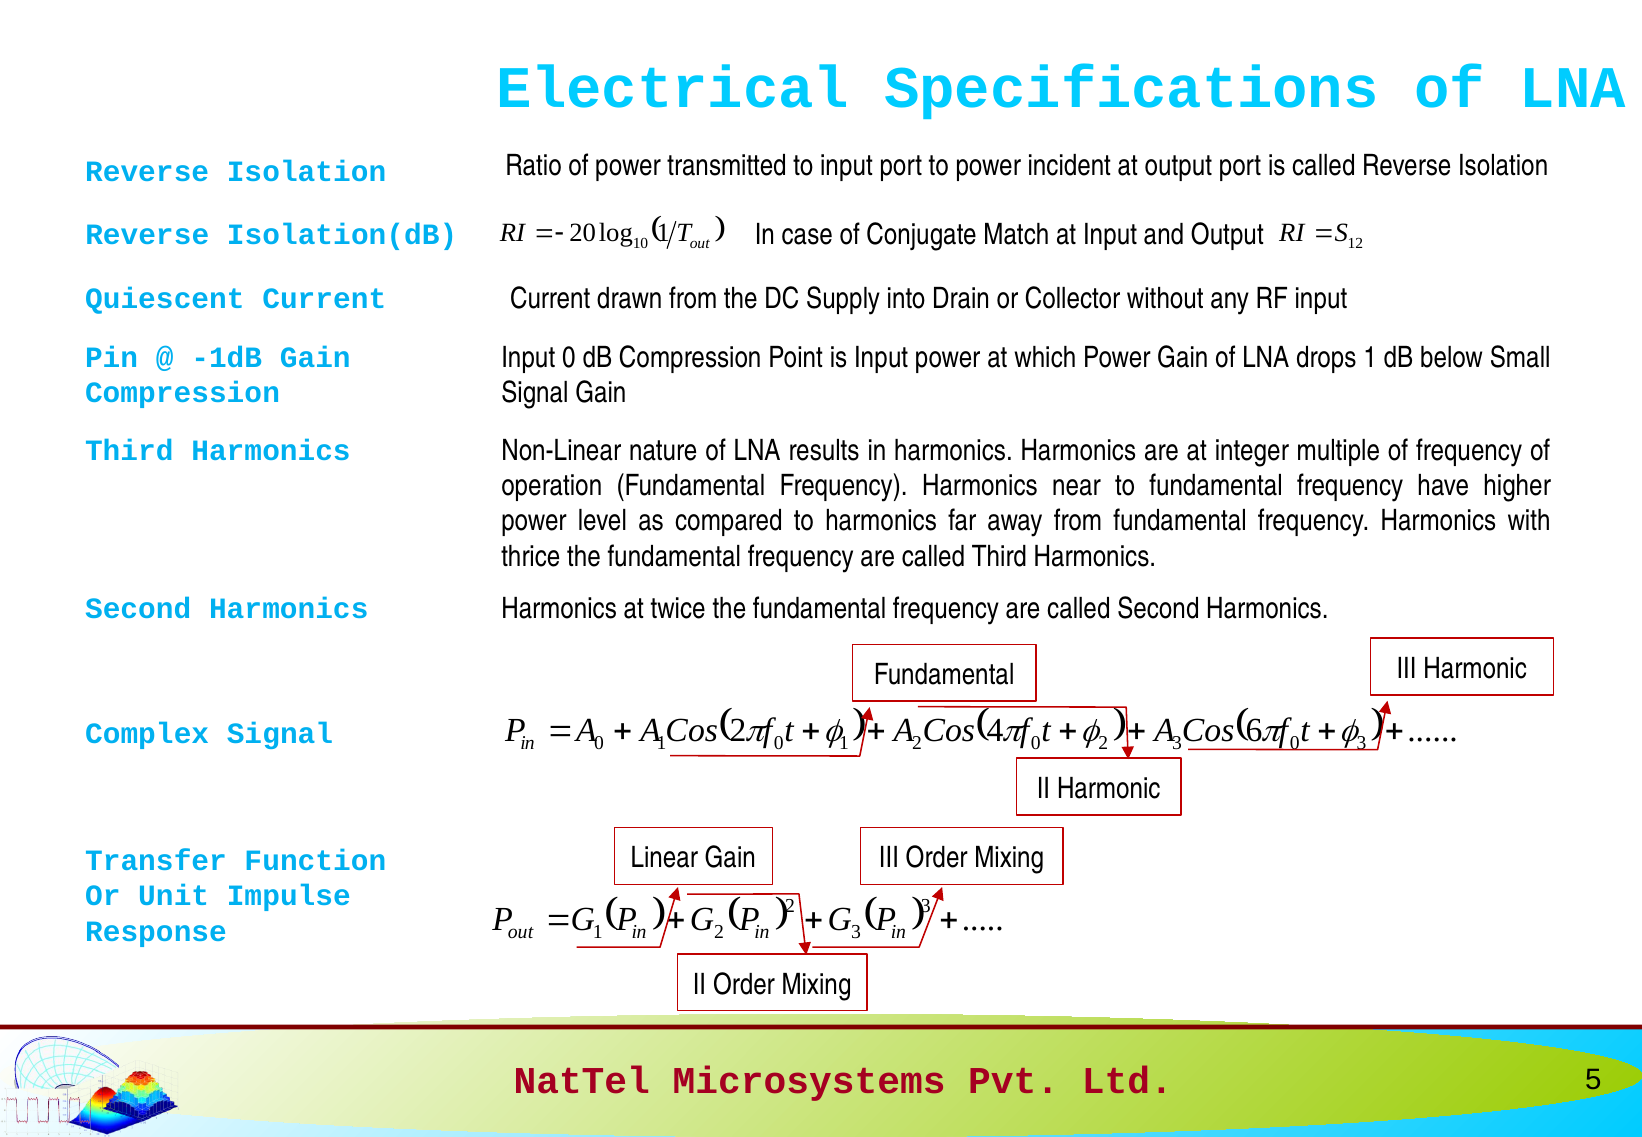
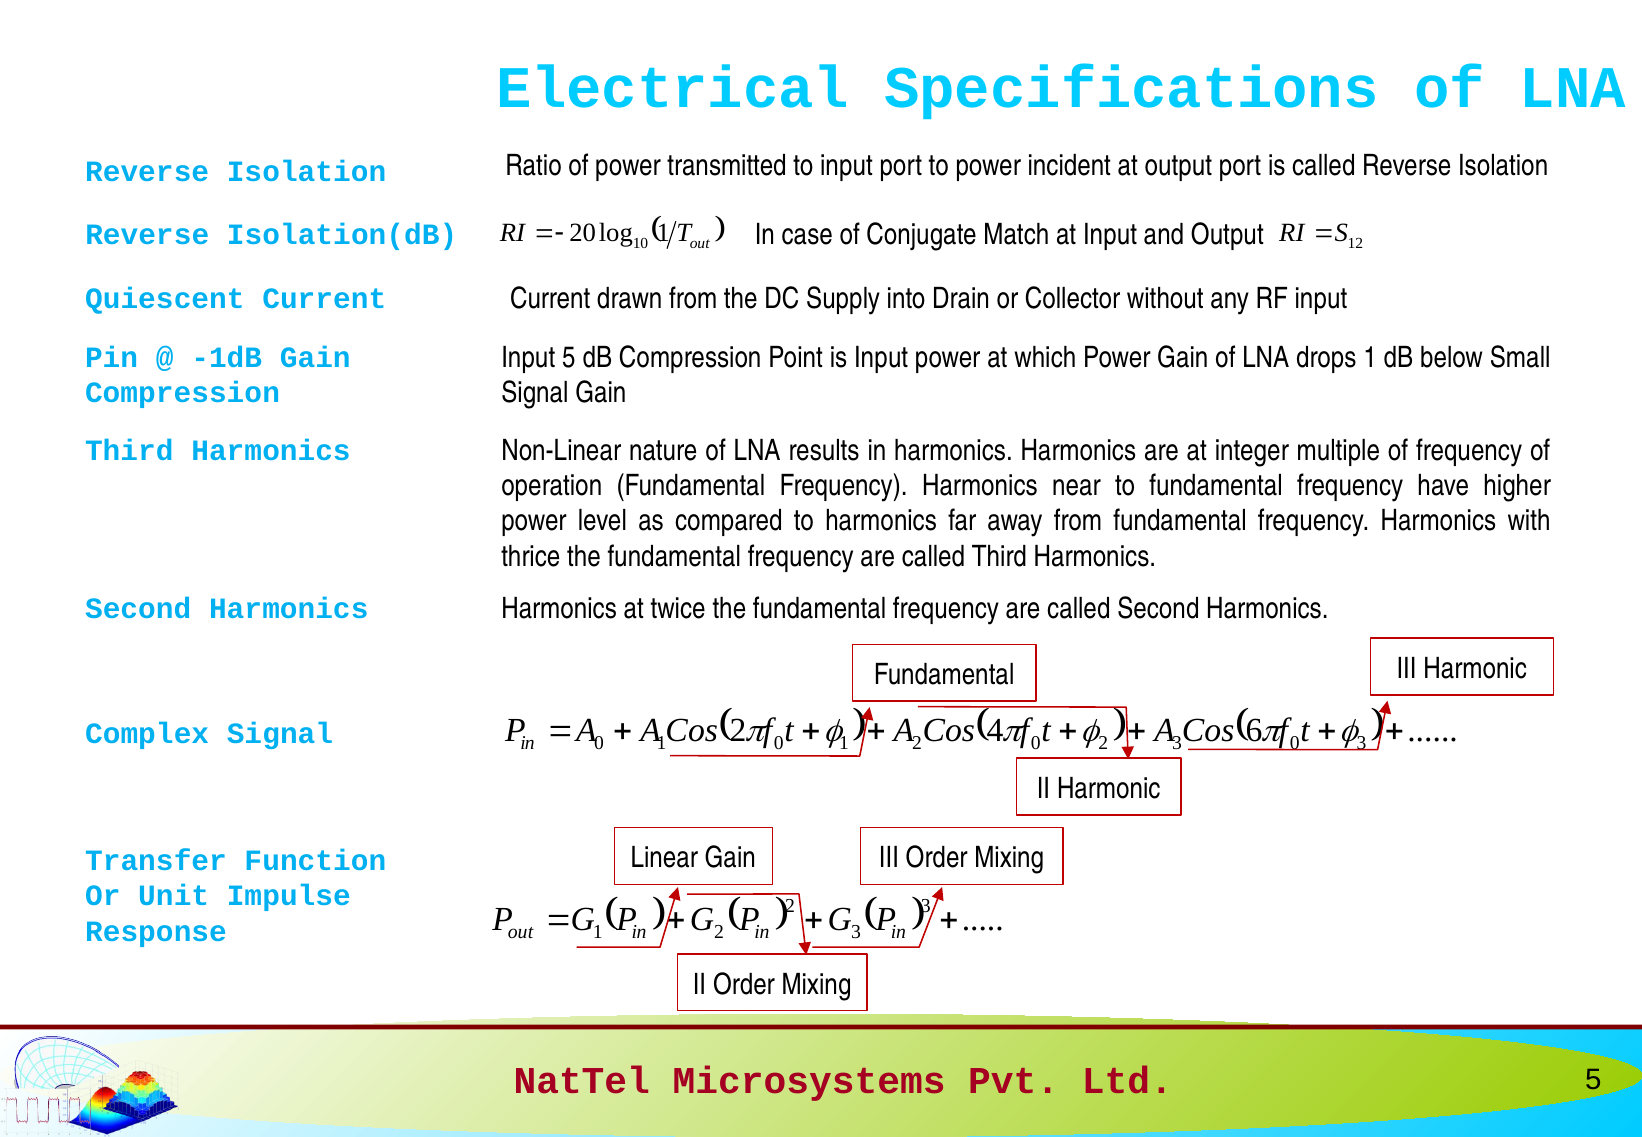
Input 0: 0 -> 5 (569, 357)
